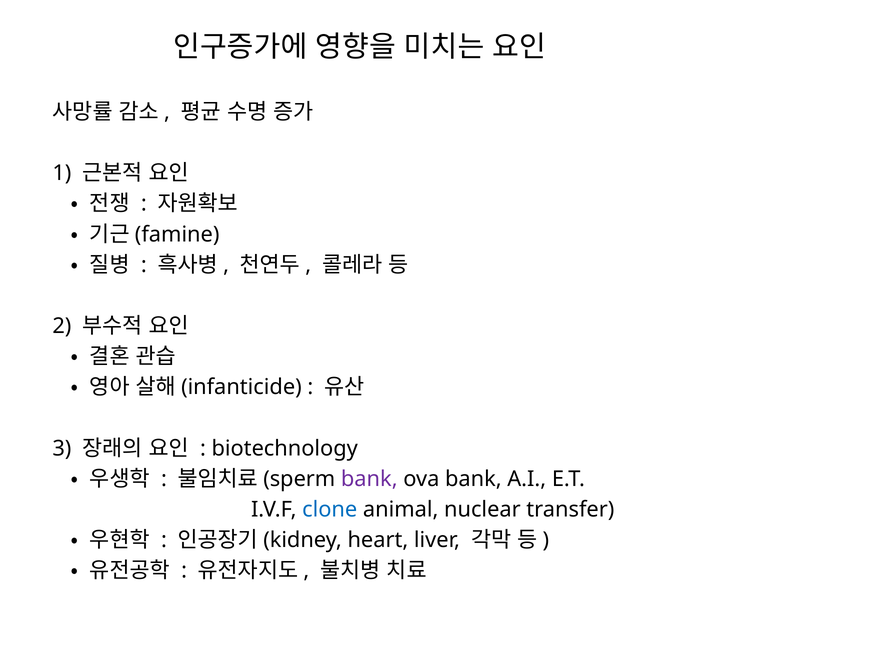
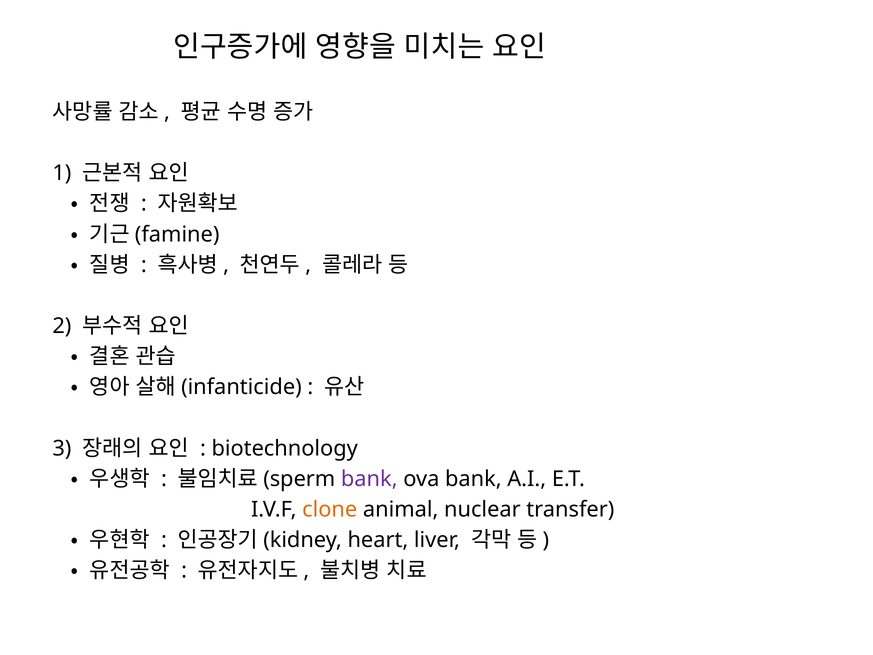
clone colour: blue -> orange (330, 509)
